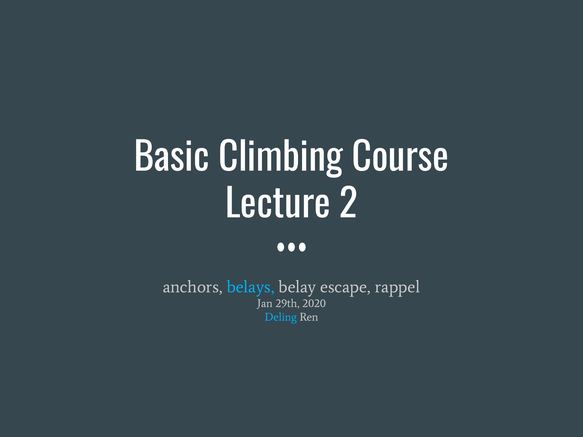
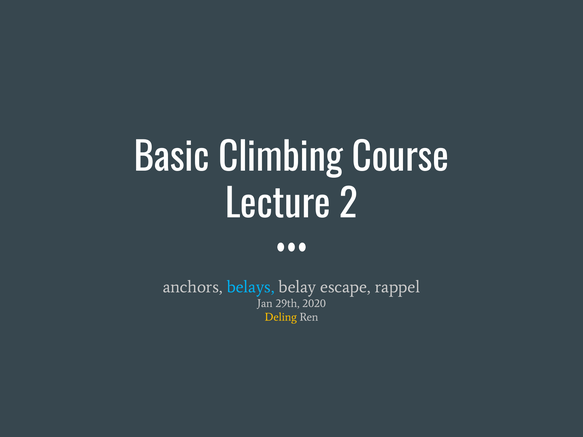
Deling colour: light blue -> yellow (281, 317)
